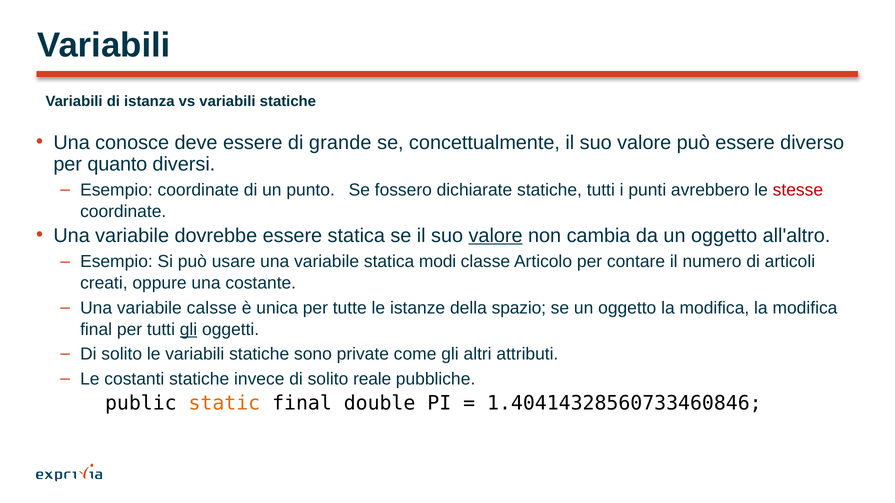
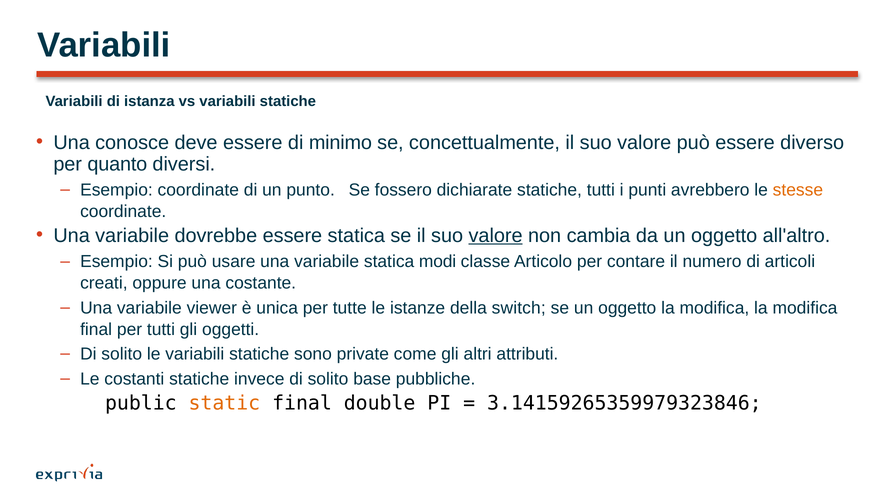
grande: grande -> minimo (340, 143)
stesse colour: red -> orange (798, 190)
calsse: calsse -> viewer (212, 308)
spazio: spazio -> switch (519, 308)
gli underline: present -> none (188, 330)
reale: reale -> base (372, 379)
1.40414328560733460846: 1.40414328560733460846 -> 3.14159265359979323846 (624, 403)
